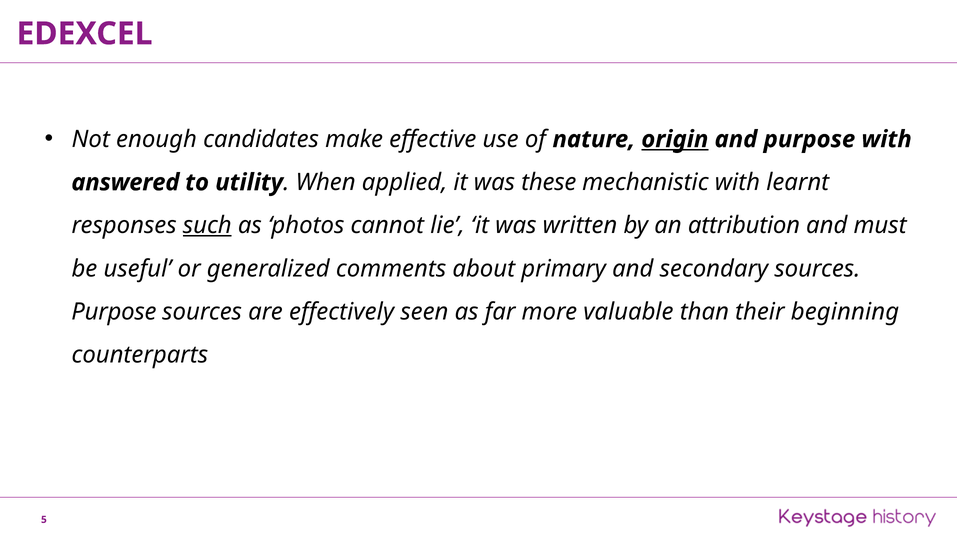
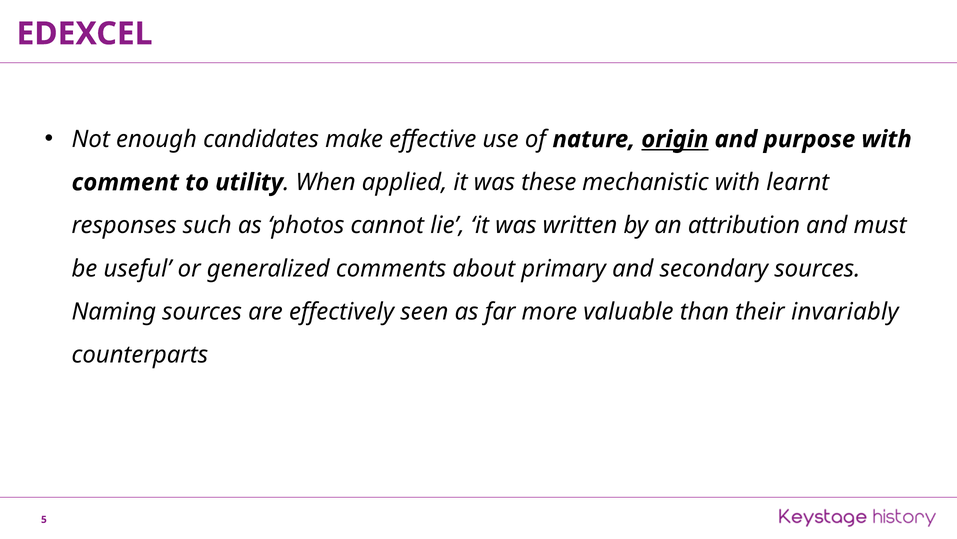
answered: answered -> comment (125, 182)
such underline: present -> none (207, 225)
Purpose: Purpose -> Naming (114, 311)
beginning: beginning -> invariably (845, 311)
